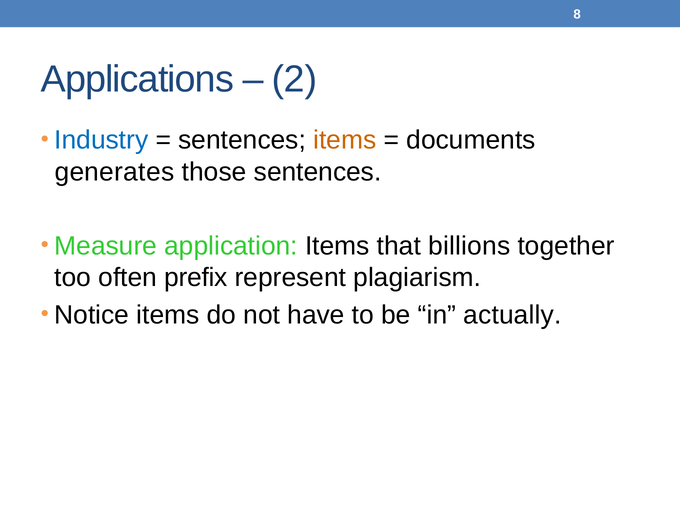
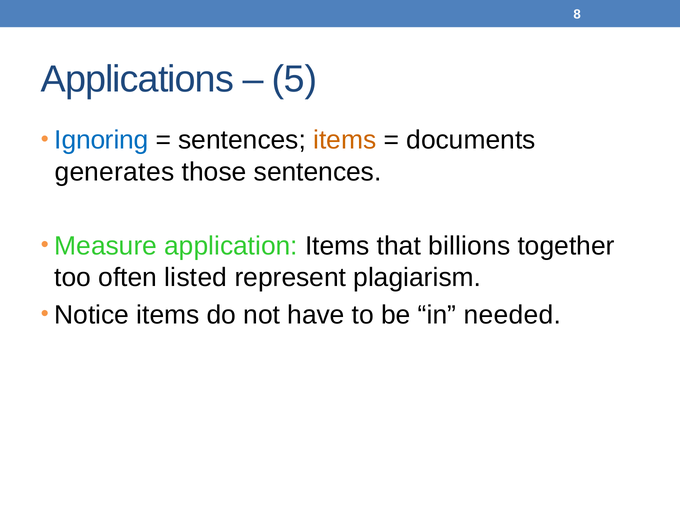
2: 2 -> 5 (294, 79)
Industry: Industry -> Ignoring (101, 140)
prefix: prefix -> listed (196, 278)
actually: actually -> needed (512, 315)
